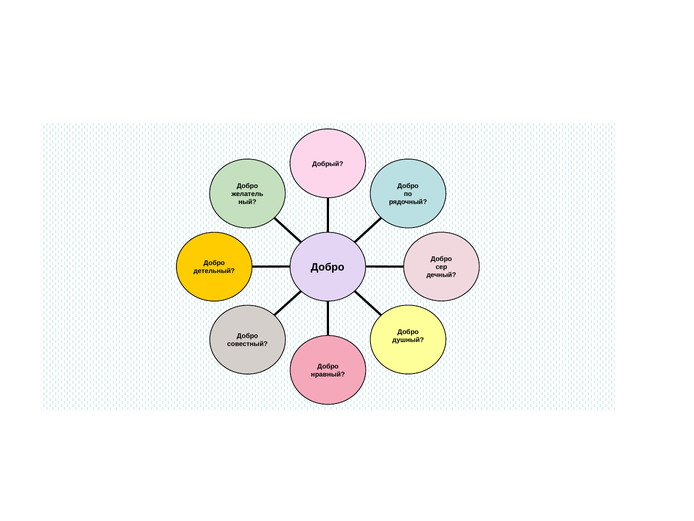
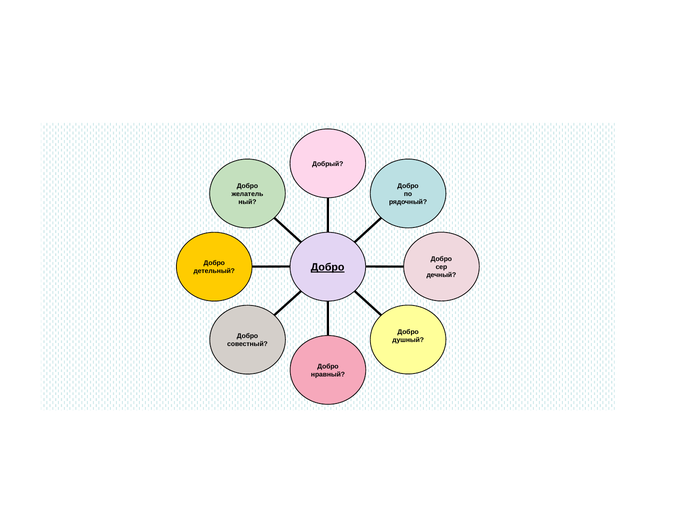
Добро underline: none -> present (328, 267)
